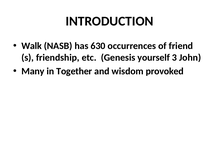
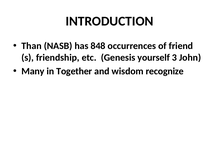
Walk: Walk -> Than (31, 46)
630: 630 -> 848 (98, 46)
provoked: provoked -> recognize (165, 71)
